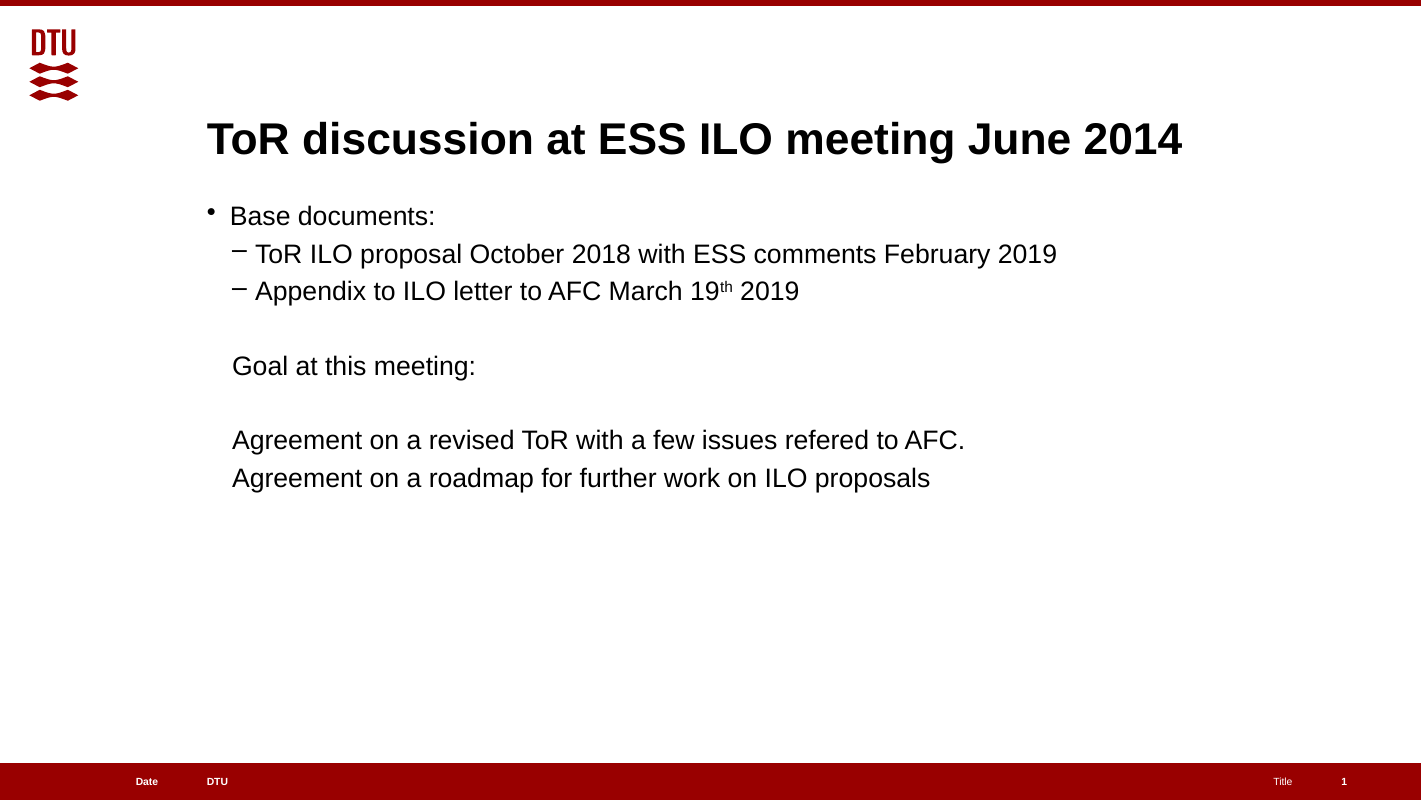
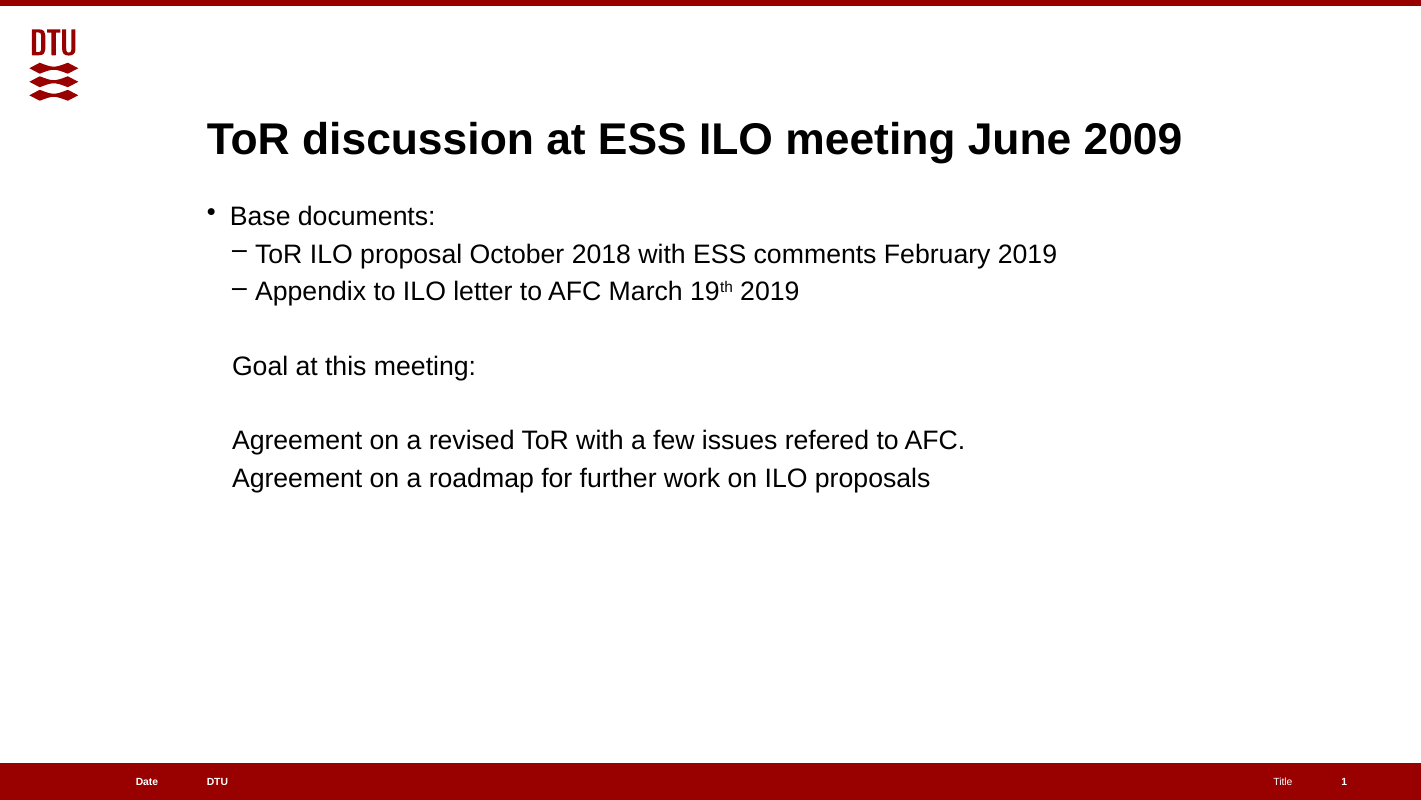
2014: 2014 -> 2009 (1133, 139)
